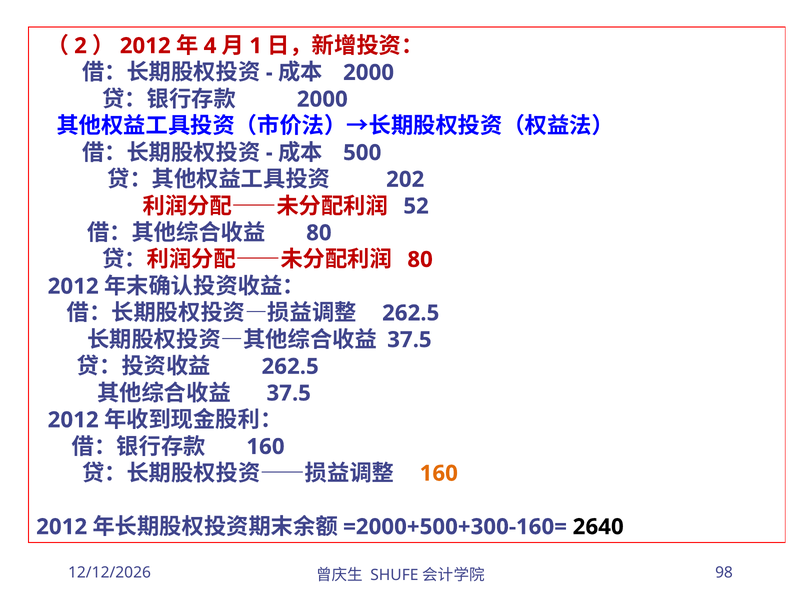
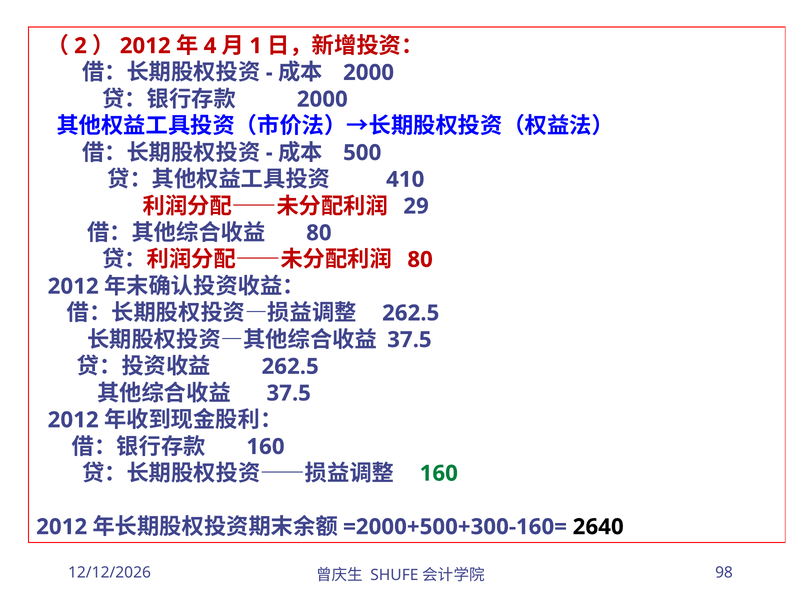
202: 202 -> 410 (405, 179)
52: 52 -> 29 (416, 206)
160 colour: orange -> green (439, 473)
